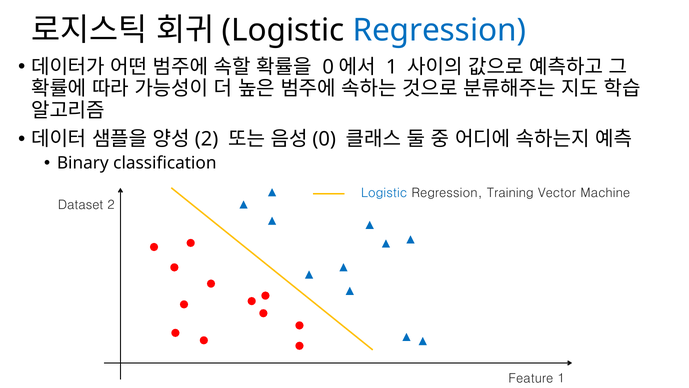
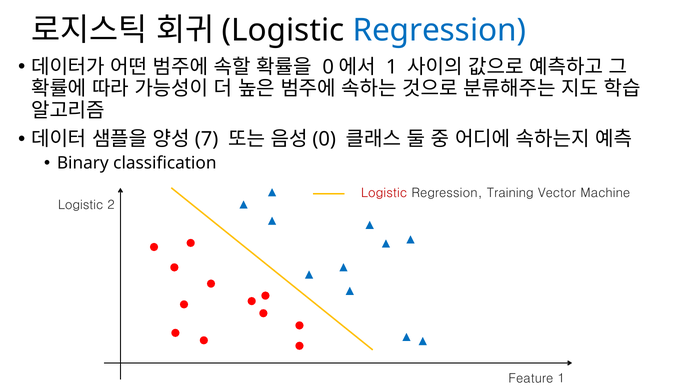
2: 2 -> 7 (207, 139)
Logistic colour: blue -> red (384, 193)
Dataset: Dataset -> Logistic (81, 205)
